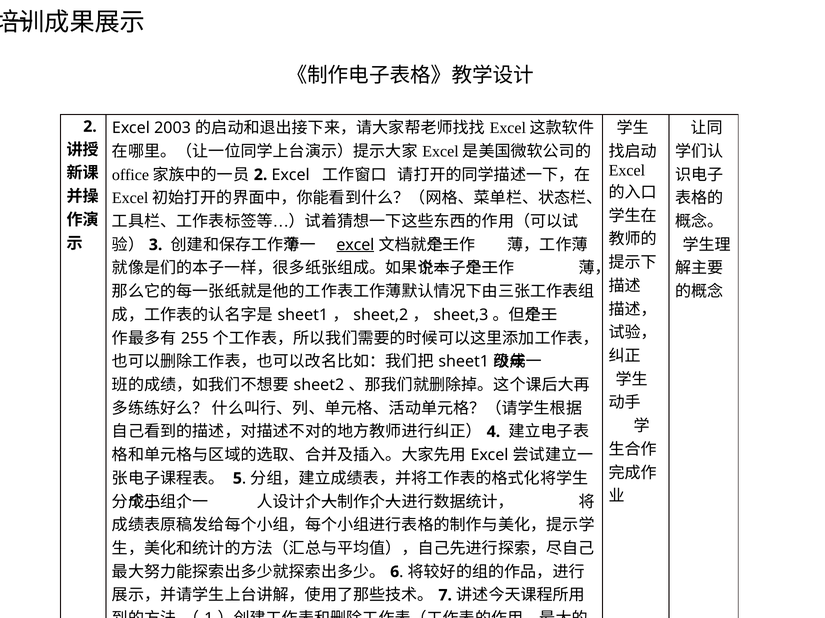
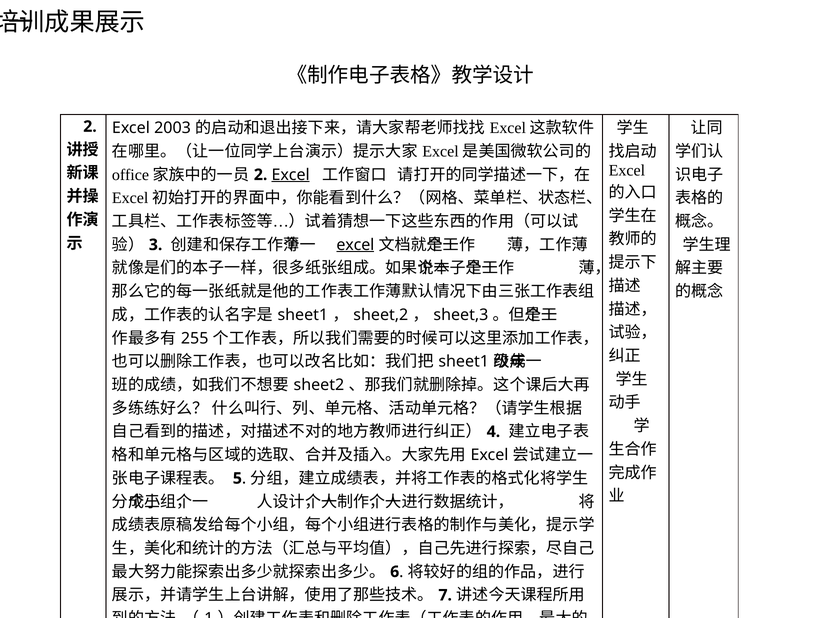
Excel underline: none -> present (291, 175)
